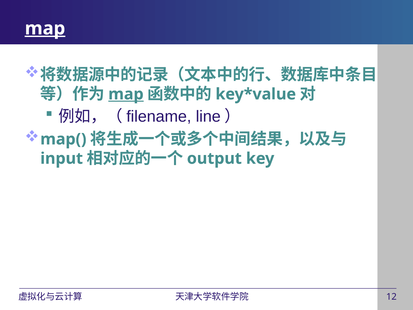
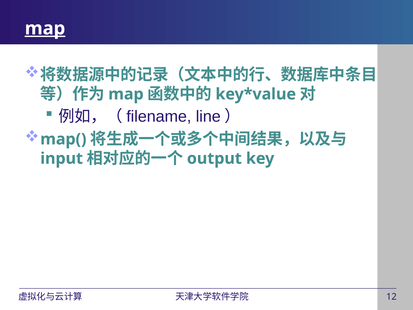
map underline: present -> none (126, 94)
